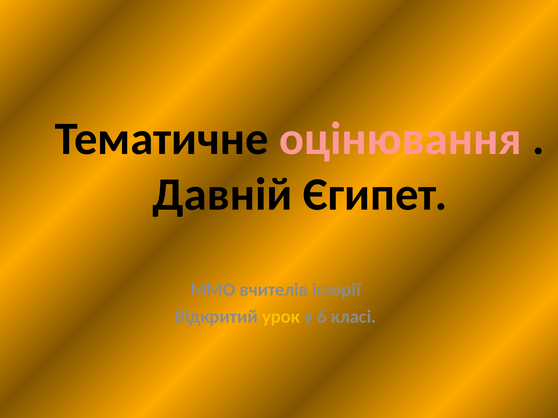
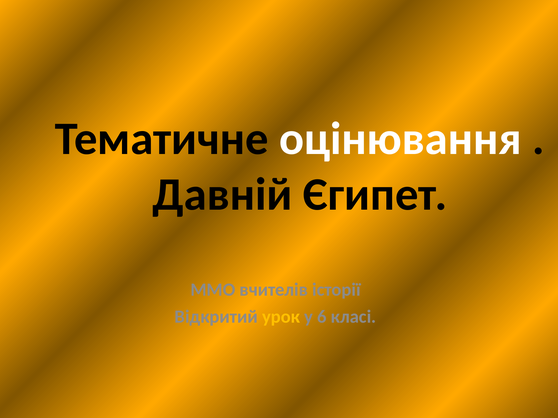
оцінювання colour: pink -> white (400, 139)
